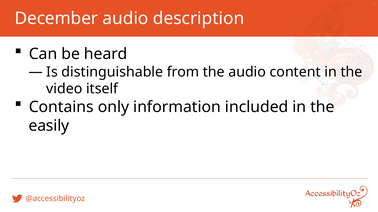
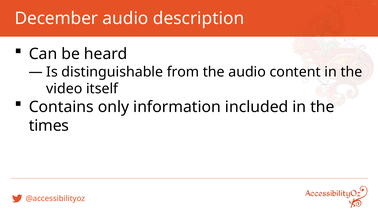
easily: easily -> times (49, 126)
